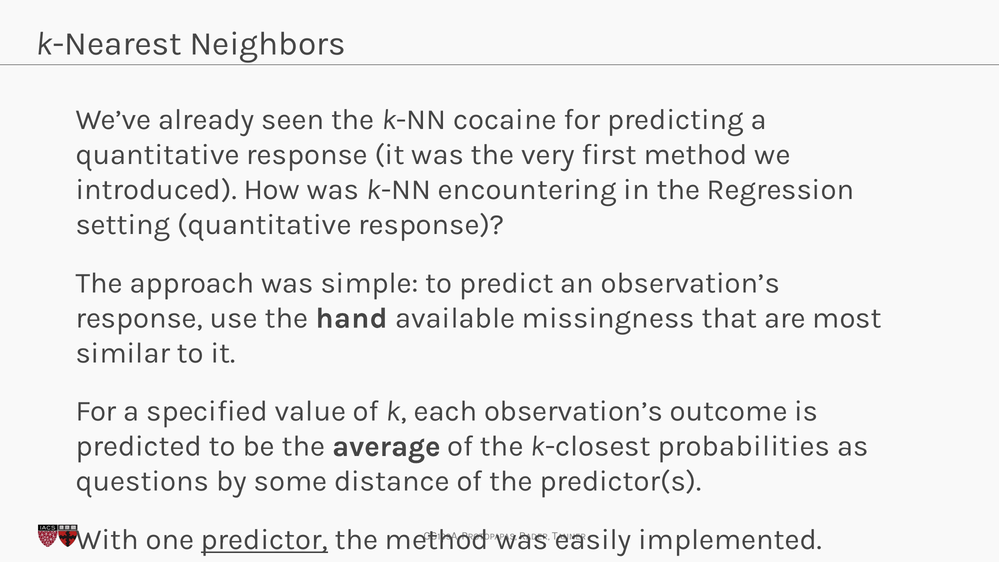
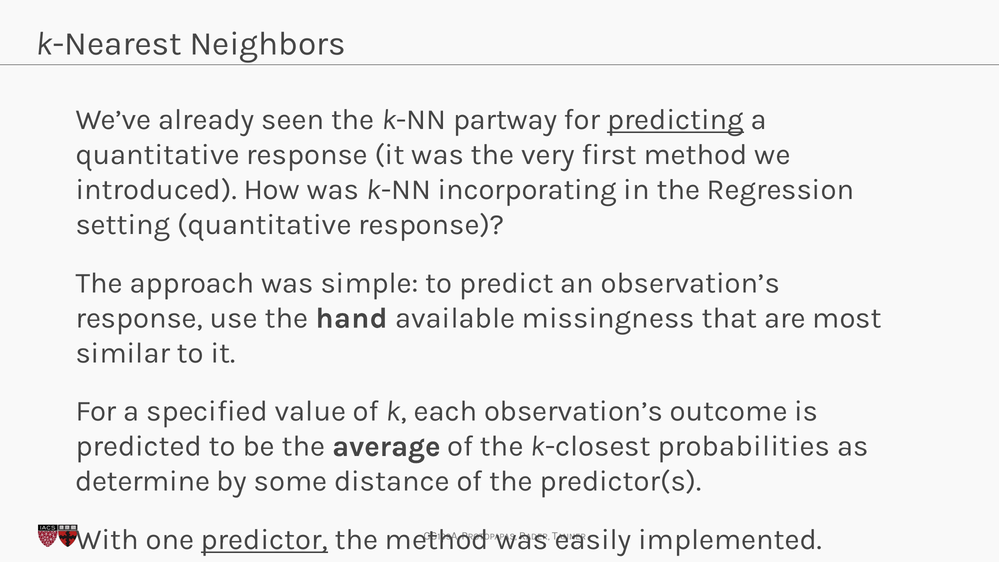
cocaine: cocaine -> partway (505, 120)
predicting underline: none -> present (675, 120)
encountering: encountering -> incorporating (527, 190)
questions: questions -> determine (143, 481)
